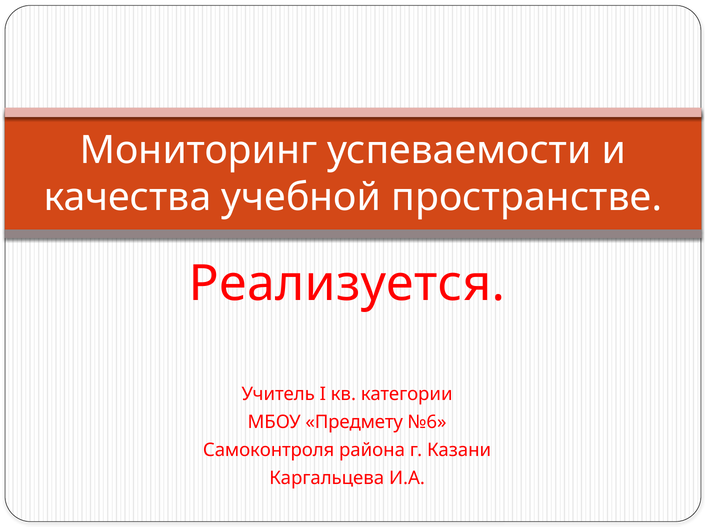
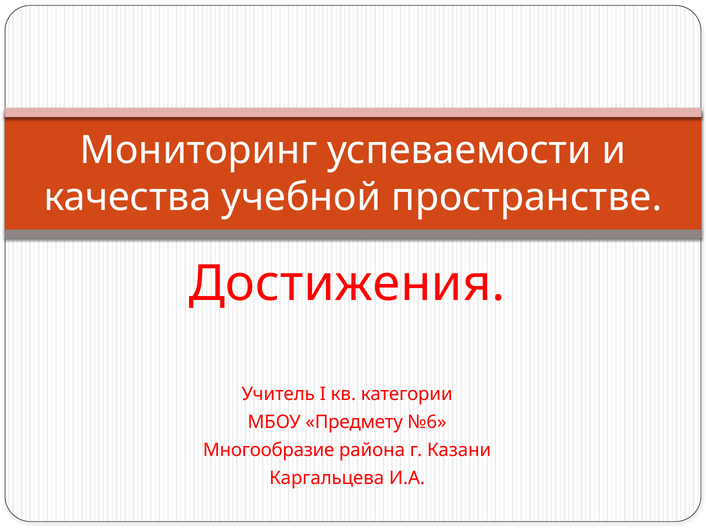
Реализуется: Реализуется -> Достижения (347, 284)
Самоконтроля: Самоконтроля -> Многообразие (269, 451)
